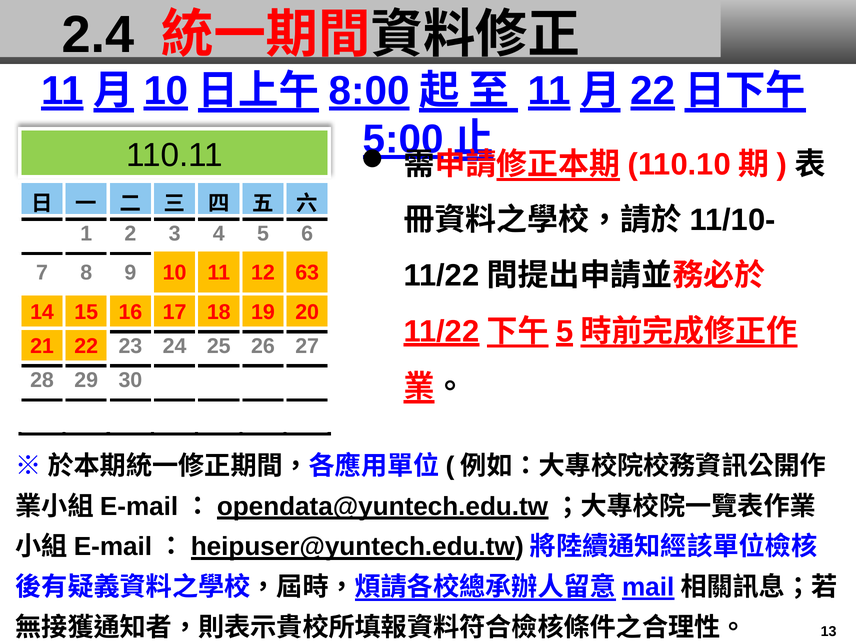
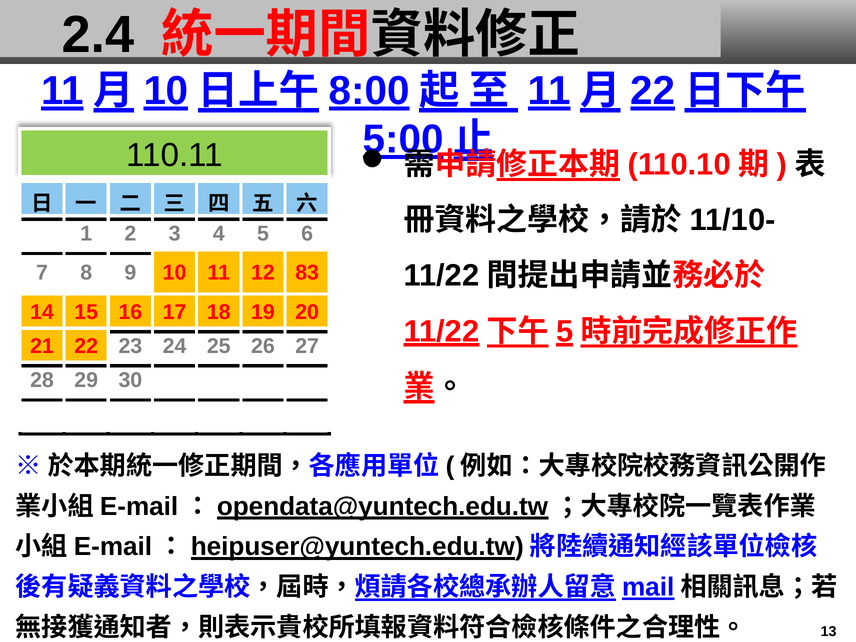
63: 63 -> 83 (307, 273)
